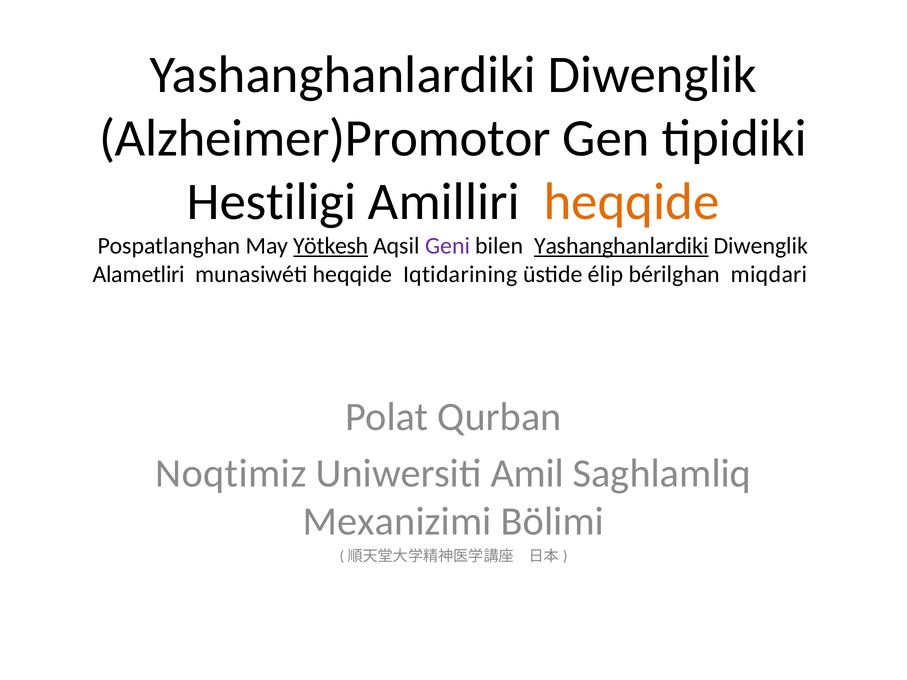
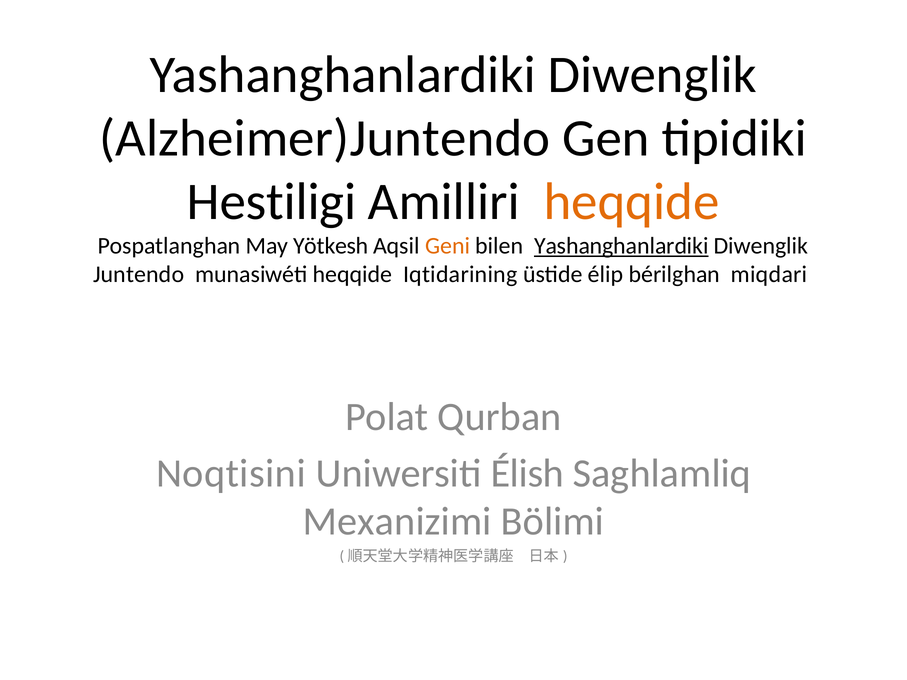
Alzheimer)Promotor: Alzheimer)Promotor -> Alzheimer)Juntendo (325, 138)
Yötkesh underline: present -> none (331, 246)
Geni colour: purple -> orange (448, 246)
Alametliri: Alametliri -> Juntendo (139, 275)
Noqtimiz: Noqtimiz -> Noqtisini (231, 473)
Amil: Amil -> Élish (527, 473)
